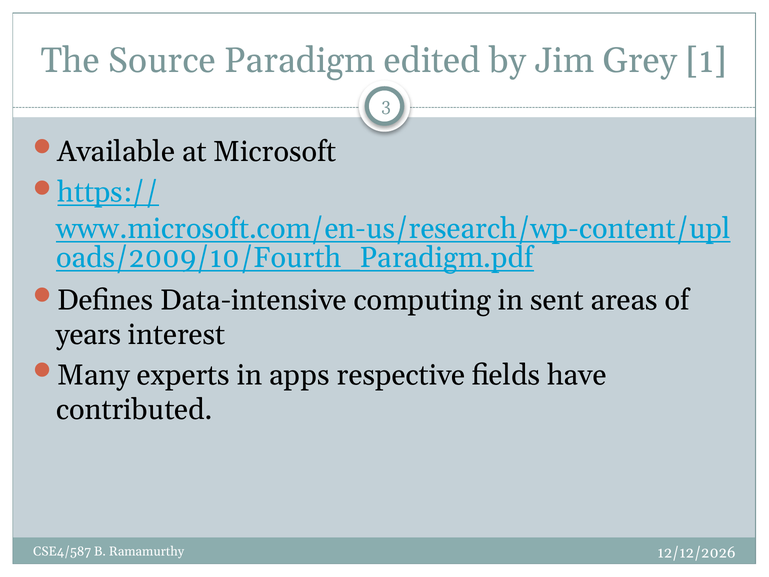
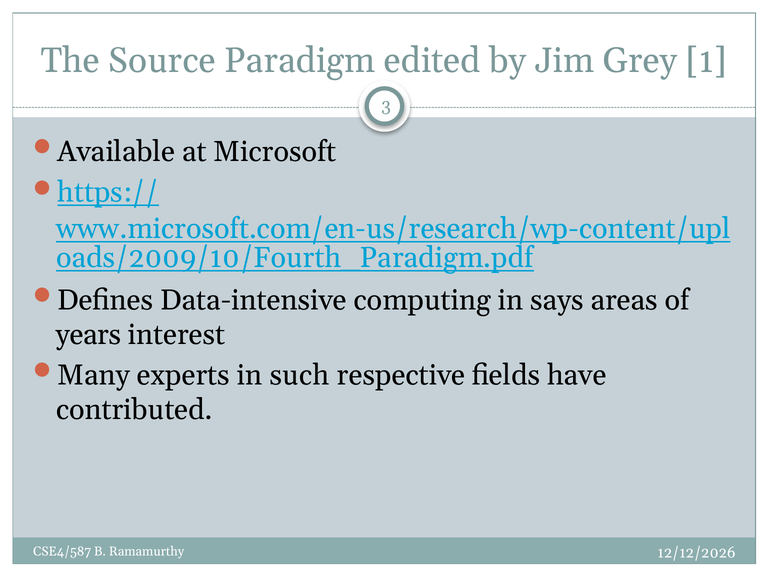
sent: sent -> says (557, 300)
apps: apps -> such (299, 375)
